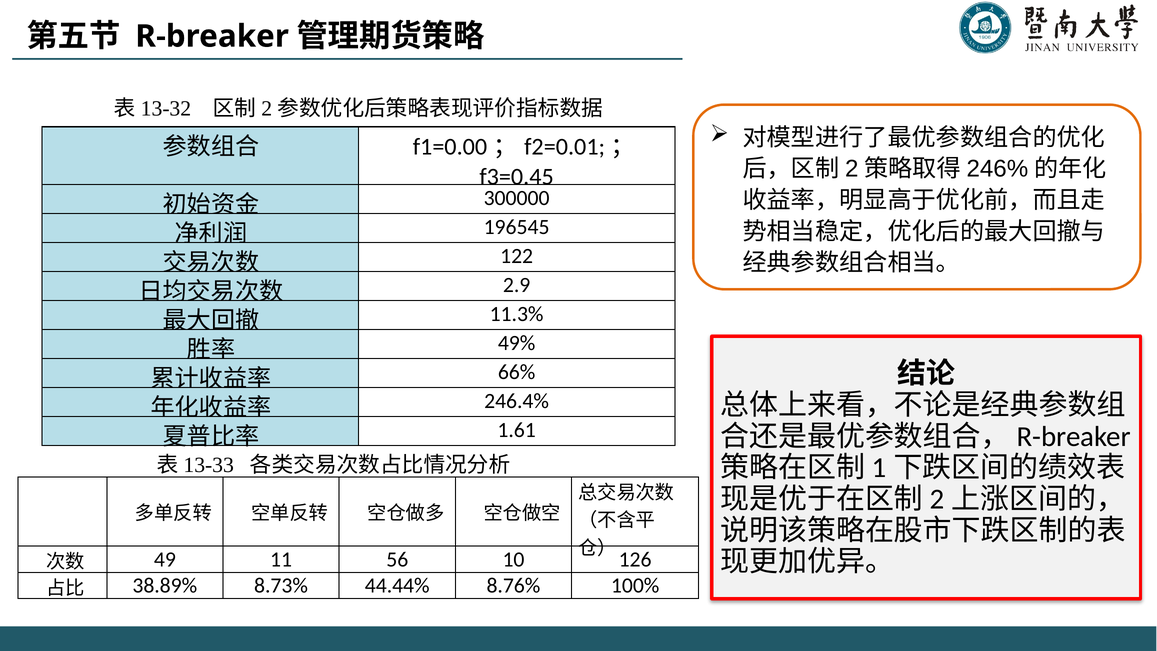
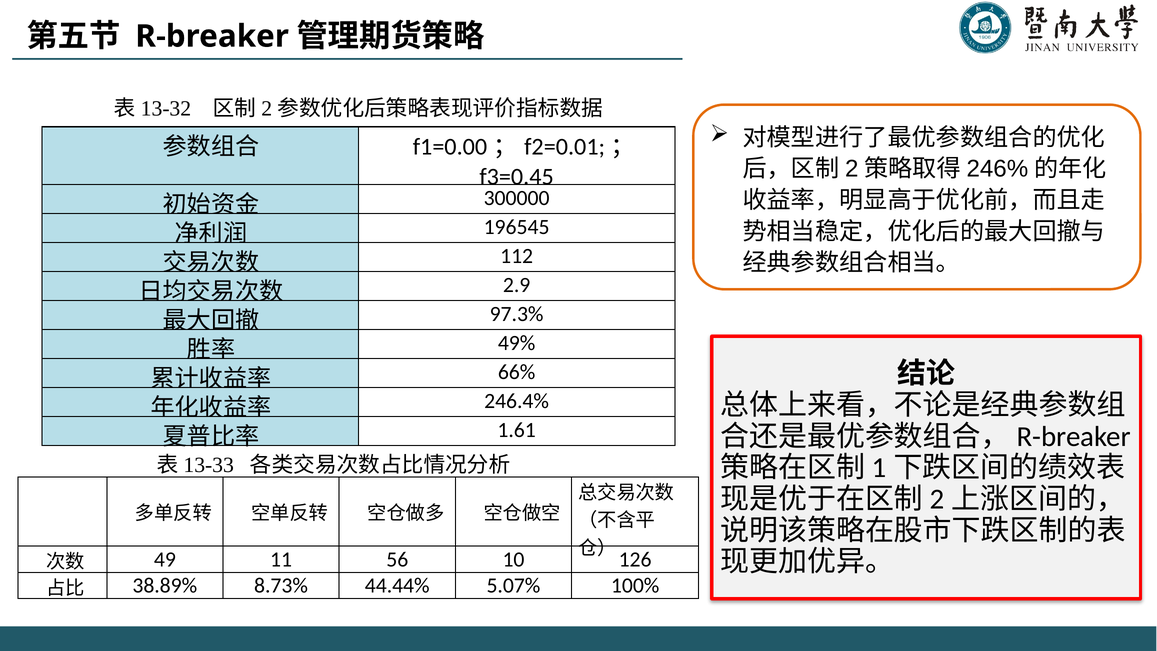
122: 122 -> 112 (517, 256)
11.3%: 11.3% -> 97.3% (517, 314)
8.76%: 8.76% -> 5.07% (513, 586)
